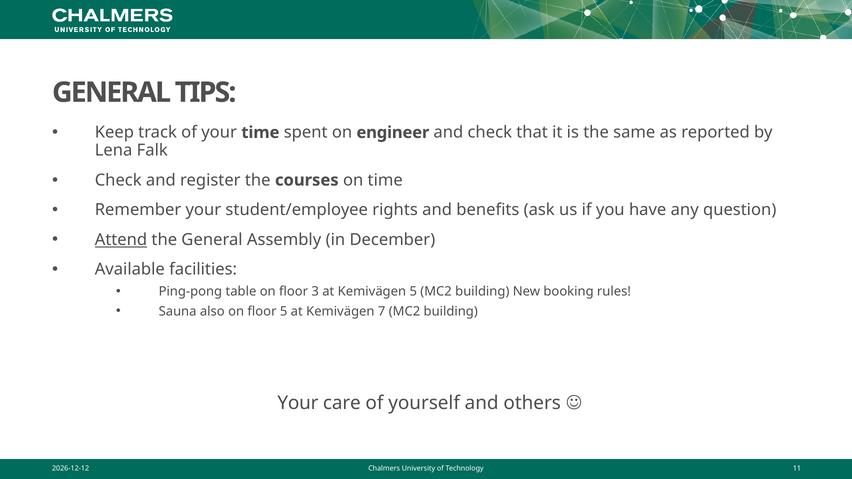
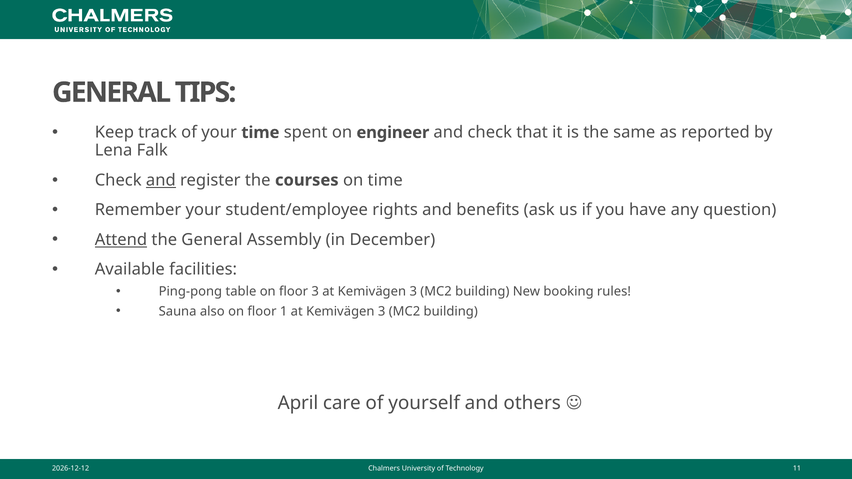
and underline: none -> present (161, 180)
3 at Kemivägen 5: 5 -> 3 (413, 291)
floor 5: 5 -> 1 (284, 311)
7: 7 -> 3 (382, 311)
Your: Your -> April (298, 403)
